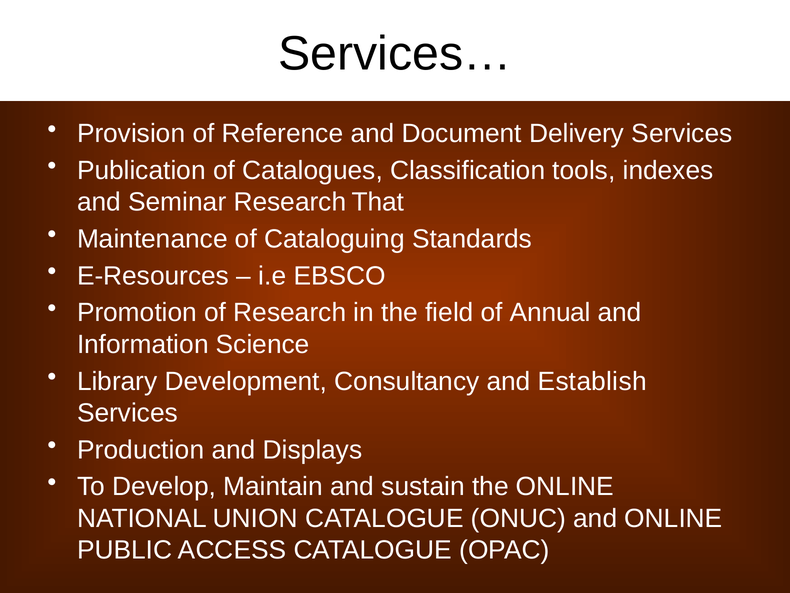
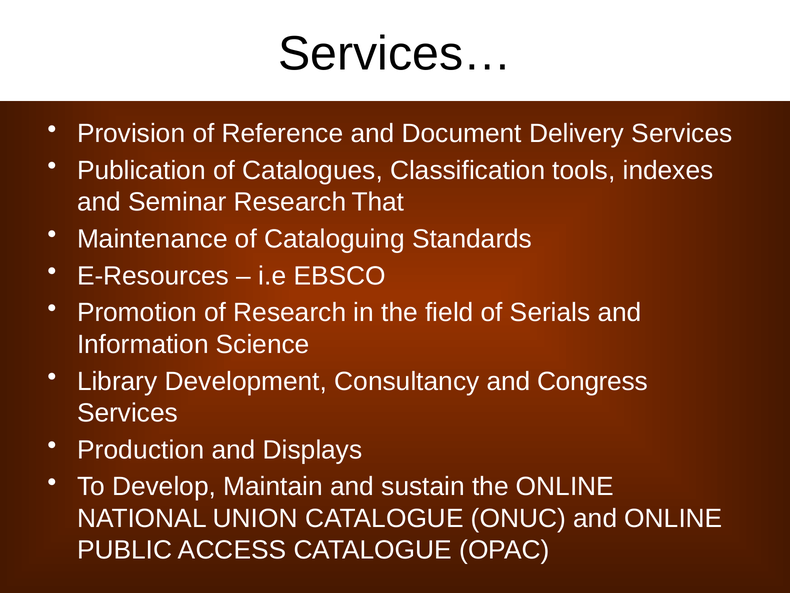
Annual: Annual -> Serials (550, 313)
Establish: Establish -> Congress (592, 381)
